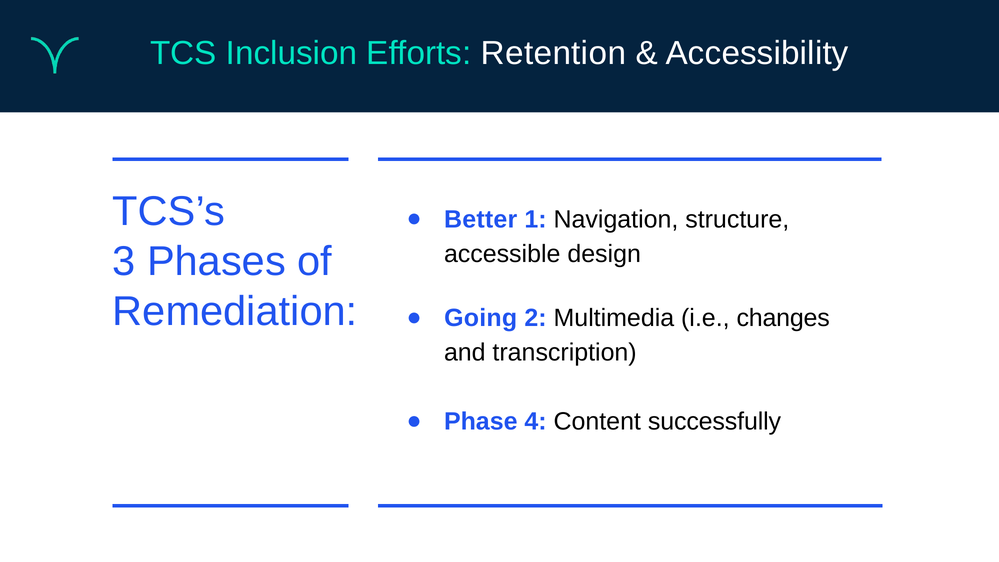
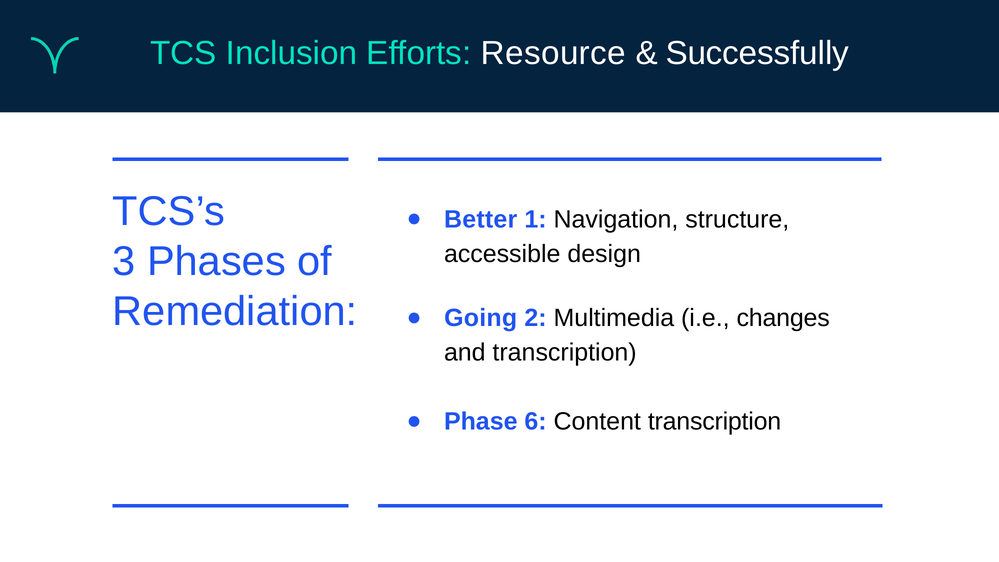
Retention: Retention -> Resource (553, 53)
Accessibility: Accessibility -> Successfully (757, 53)
4: 4 -> 6 (536, 422)
Content successfully: successfully -> transcription (715, 422)
